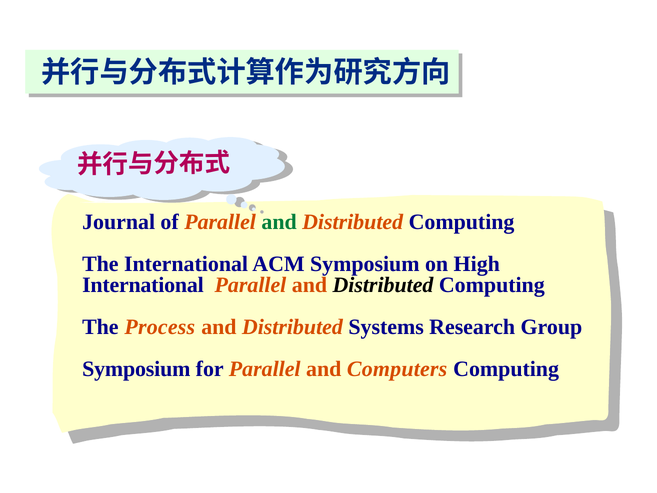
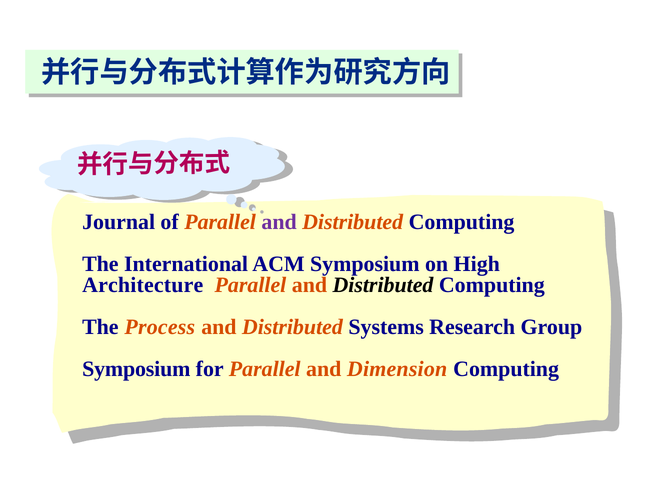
and colour: green -> purple (279, 222)
International: International -> Architecture (143, 285)
Computers: Computers -> Dimension (397, 369)
